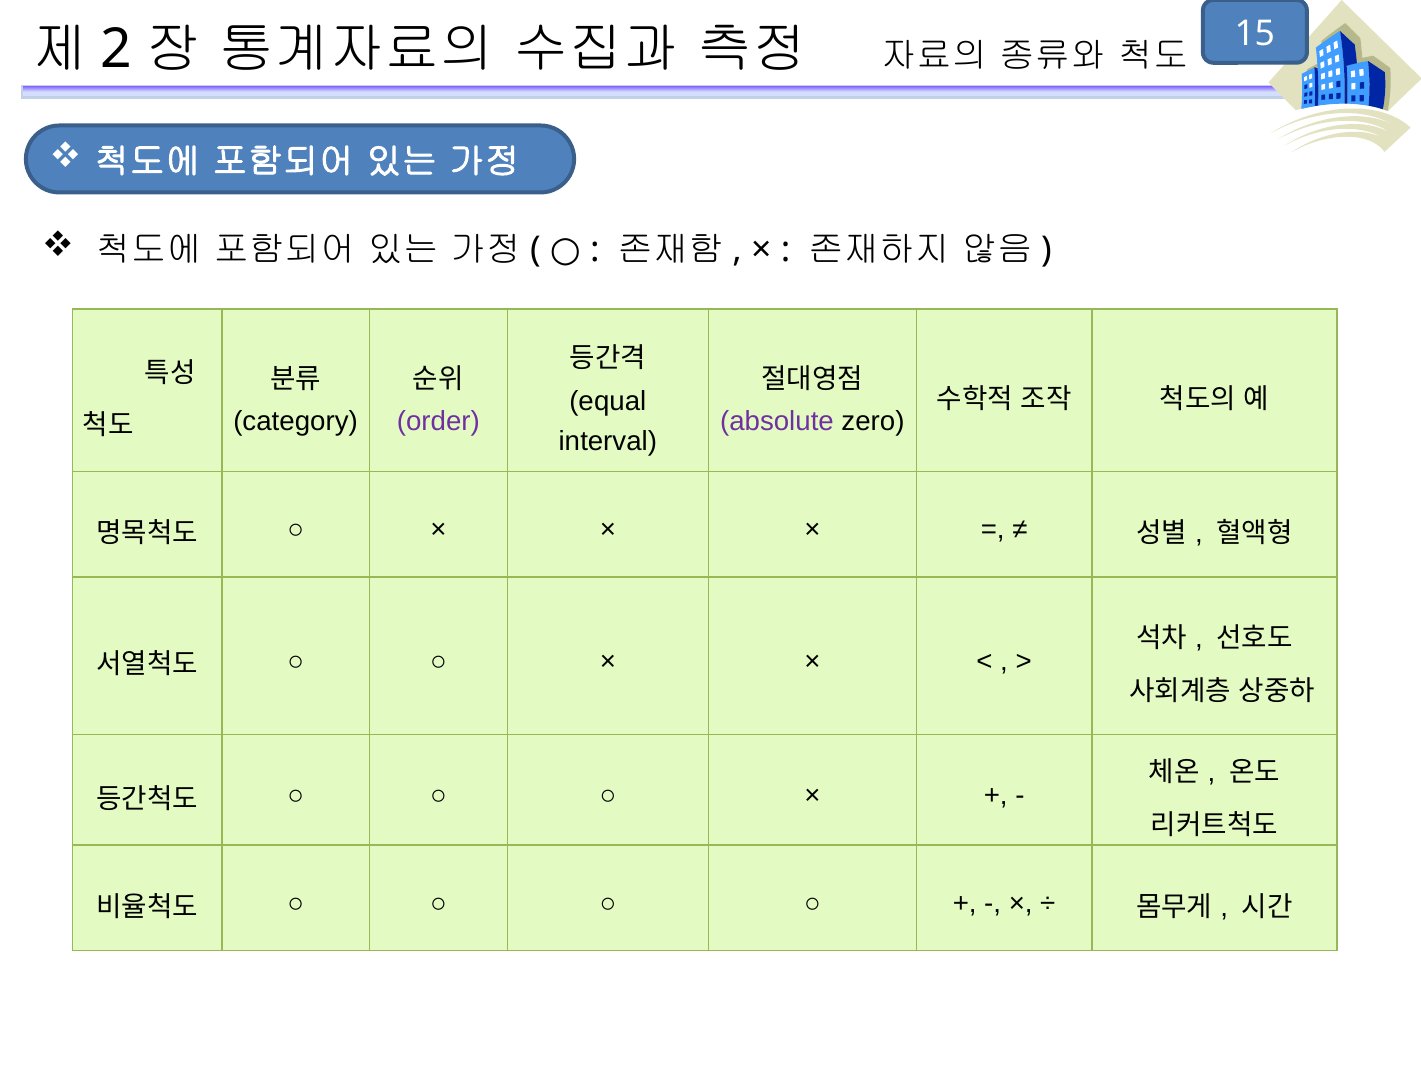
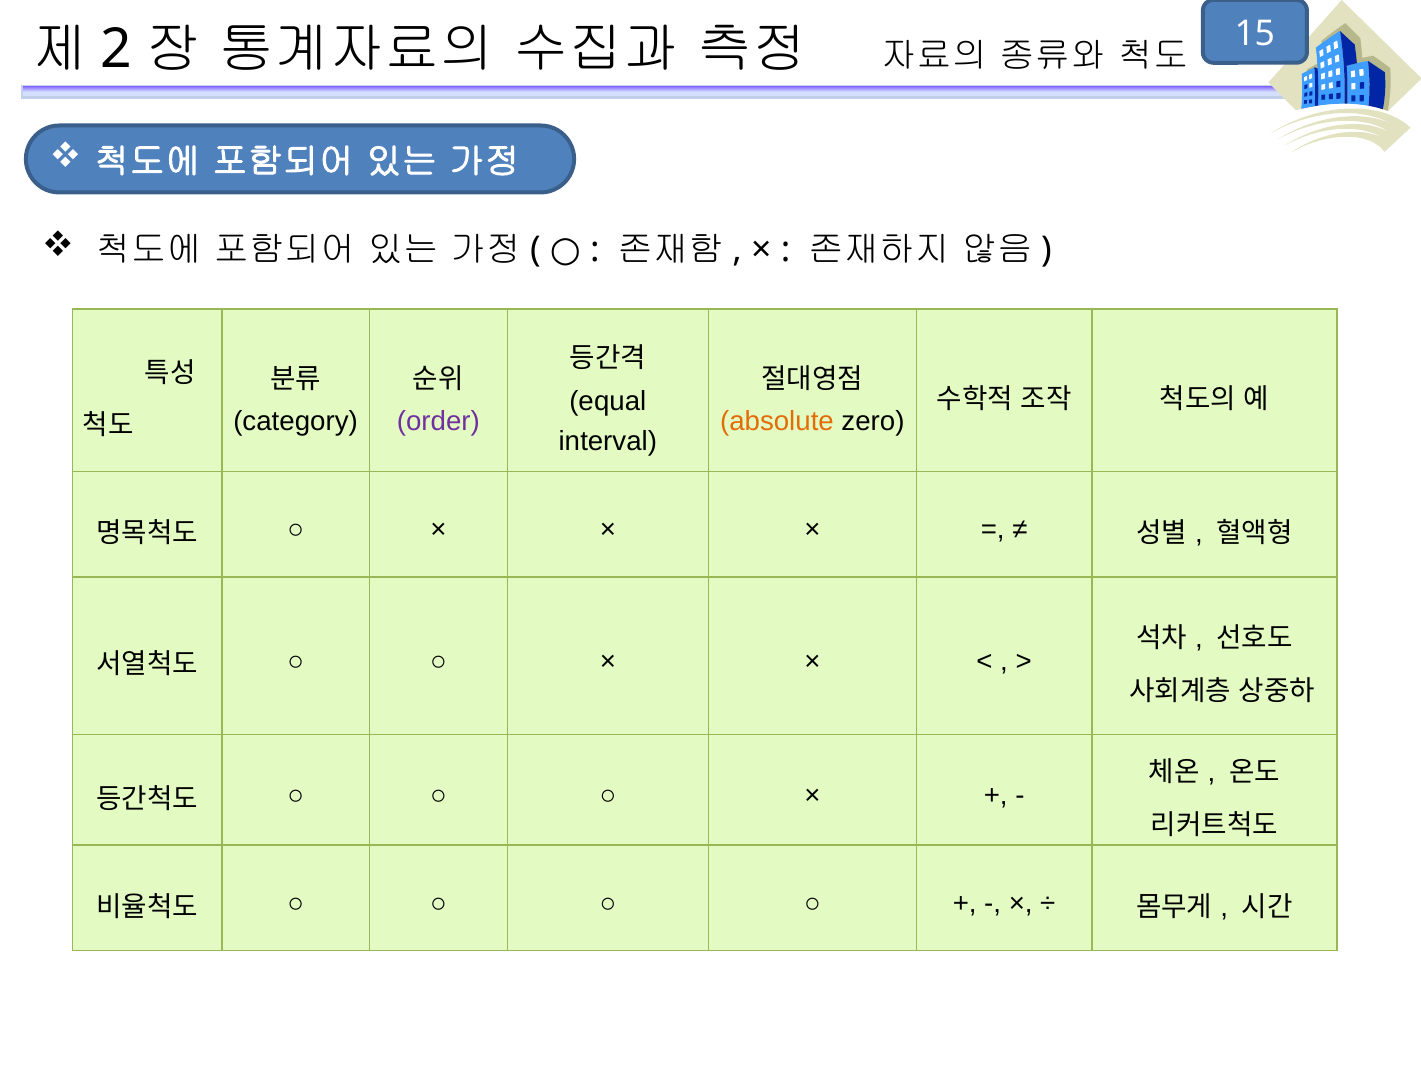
absolute colour: purple -> orange (777, 422)
